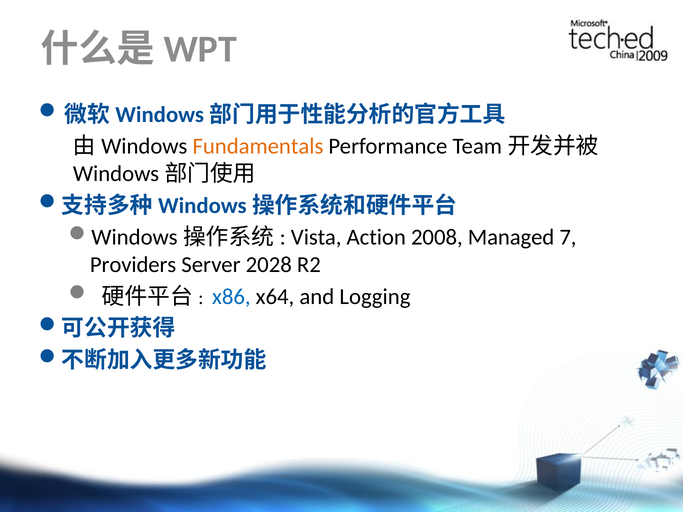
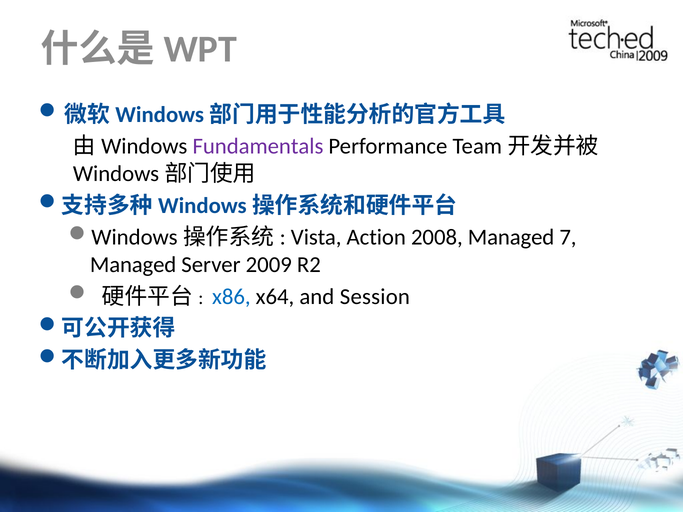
Fundamentals colour: orange -> purple (258, 147)
Providers: Providers -> Managed (133, 265)
2028: 2028 -> 2009 (269, 265)
Logging: Logging -> Session (375, 297)
